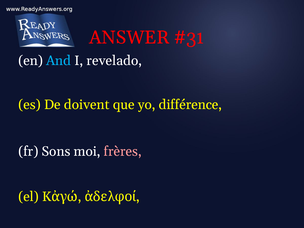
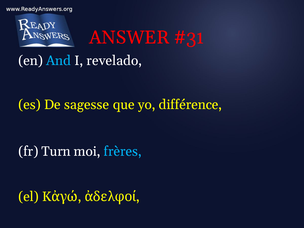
doivent: doivent -> sagesse (87, 105)
Sons: Sons -> Turn (56, 151)
frères colour: pink -> light blue (123, 151)
